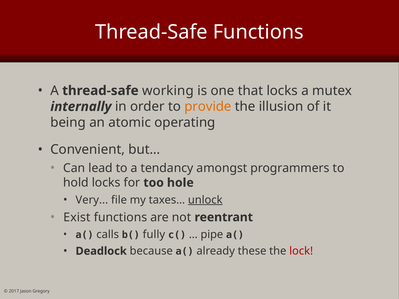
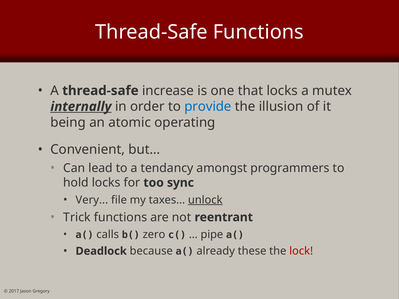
working: working -> increase (168, 91)
internally underline: none -> present (81, 107)
provide colour: orange -> blue (208, 107)
hole: hole -> sync (180, 183)
Exist: Exist -> Trick (77, 217)
fully: fully -> zero (154, 235)
